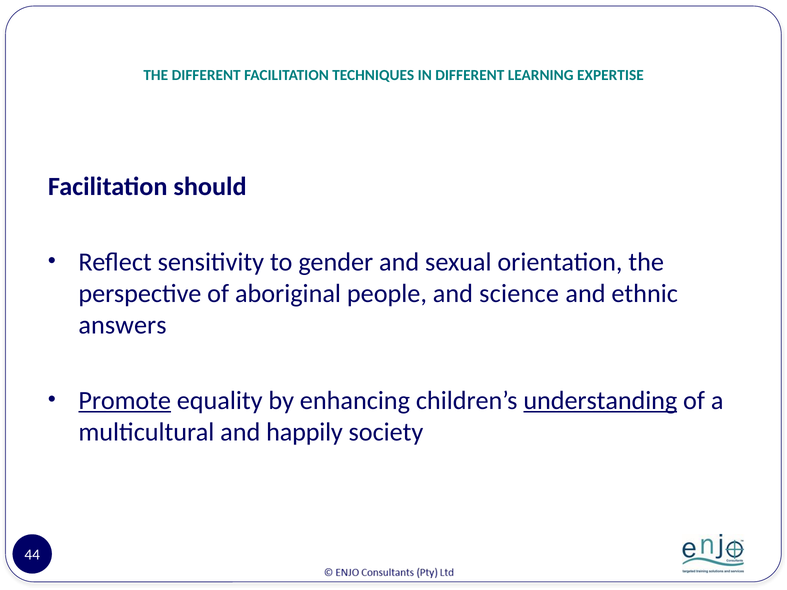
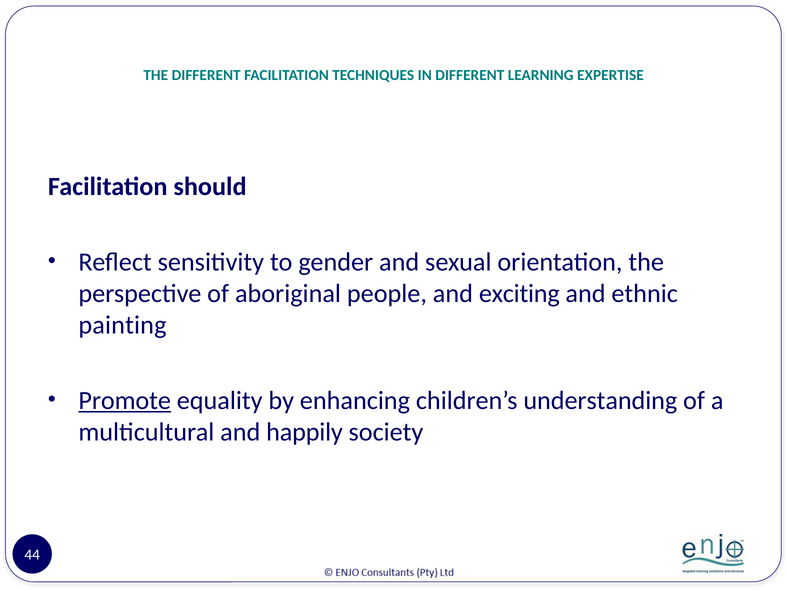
science: science -> exciting (519, 294)
answers: answers -> painting (122, 325)
understanding underline: present -> none (600, 401)
